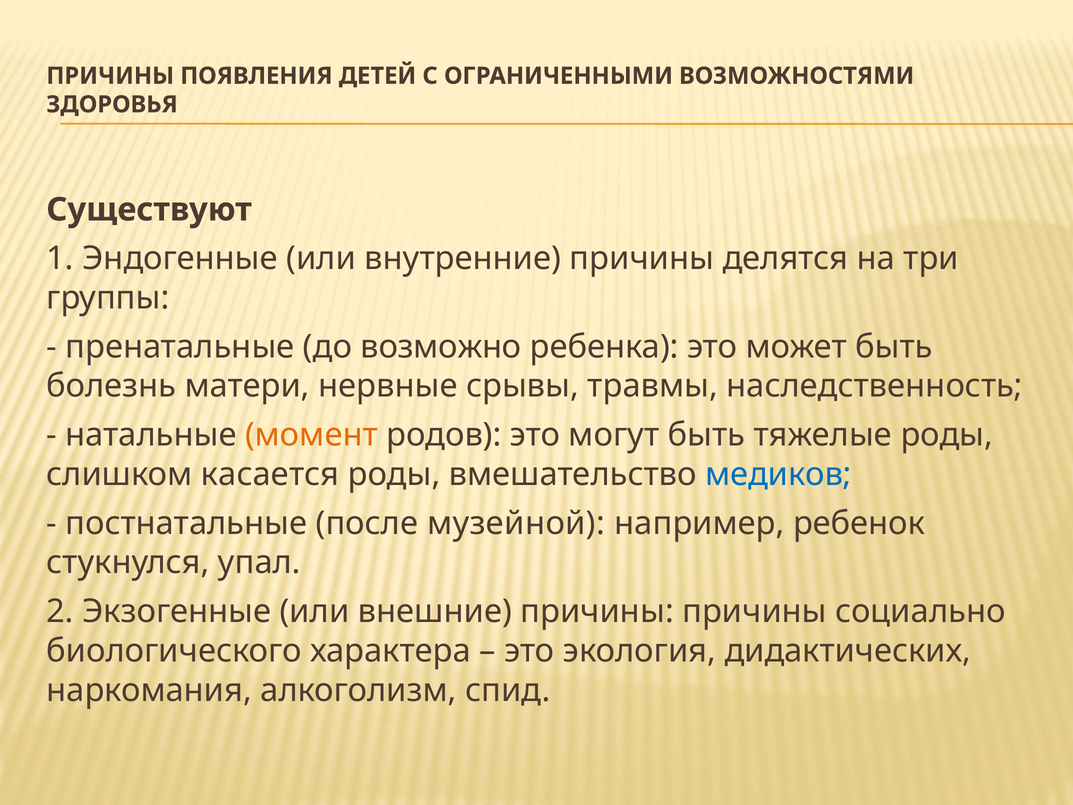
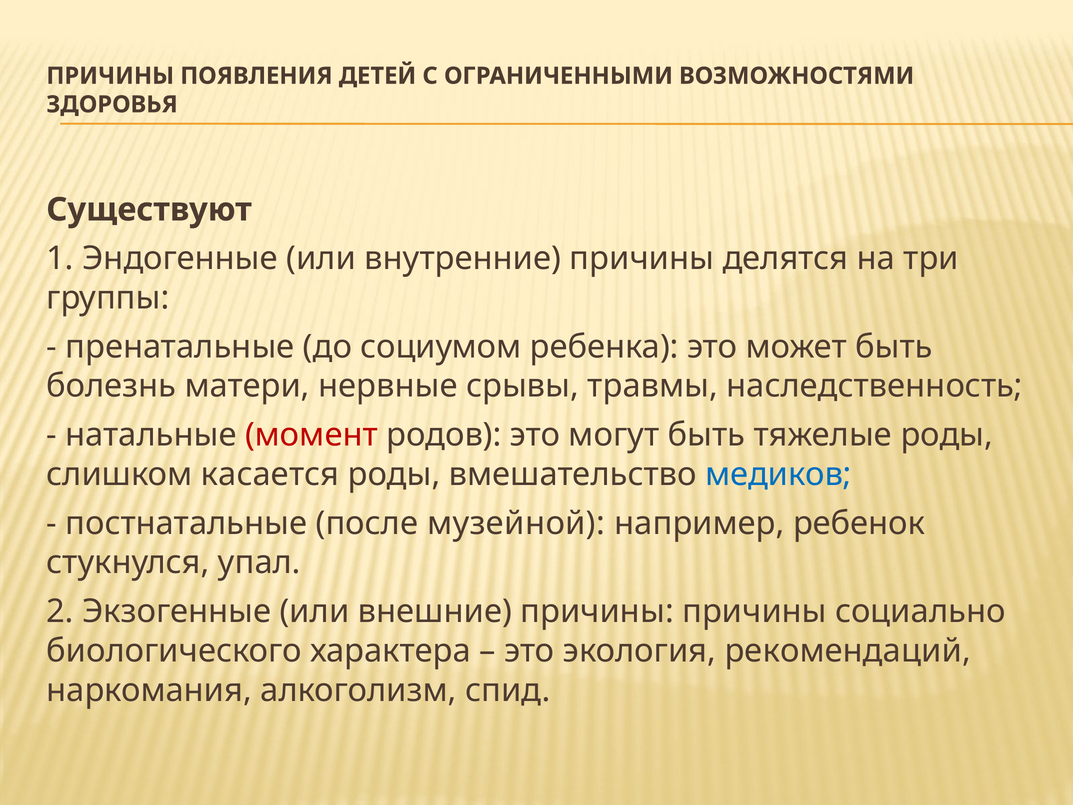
возможно: возможно -> социумом (441, 347)
момент colour: orange -> red (311, 435)
дидактических: дидактических -> рекомендаций (848, 651)
